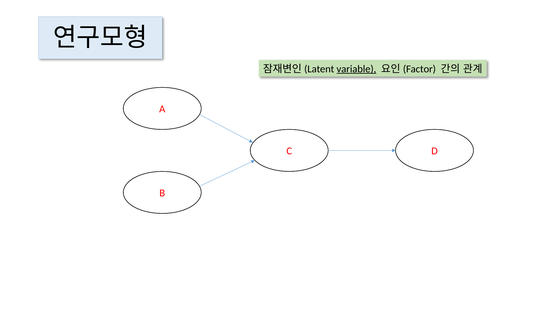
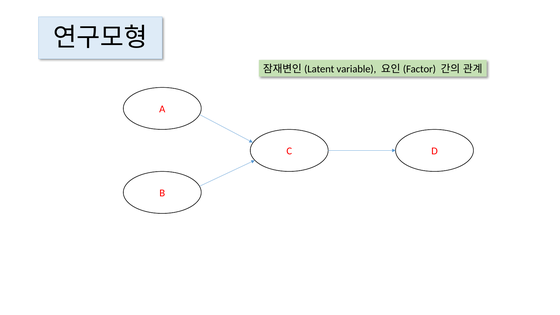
variable underline: present -> none (356, 69)
